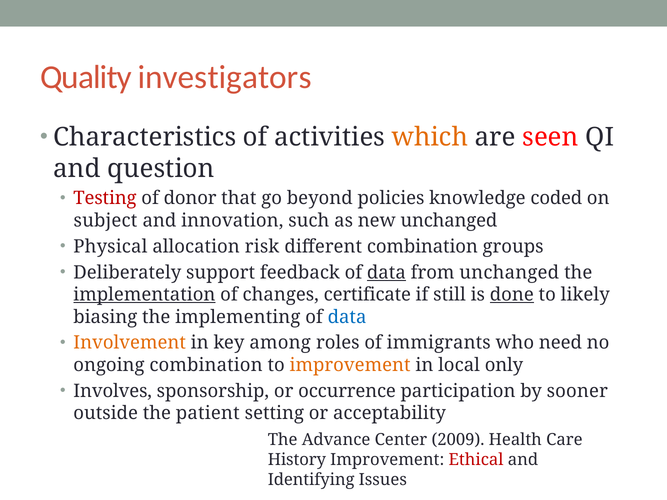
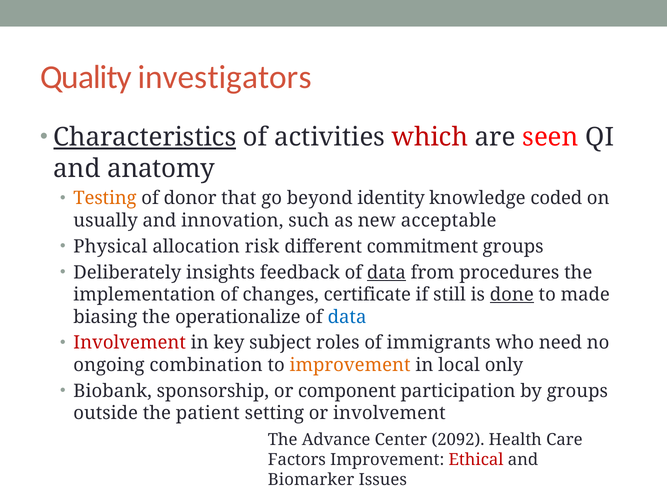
Characteristics underline: none -> present (145, 137)
which colour: orange -> red (430, 137)
question: question -> anatomy (161, 169)
Testing colour: red -> orange (105, 198)
policies: policies -> identity (391, 198)
subject: subject -> usually (106, 221)
new unchanged: unchanged -> acceptable (449, 221)
different combination: combination -> commitment (422, 247)
support: support -> insights (221, 273)
from unchanged: unchanged -> procedures (509, 273)
implementation underline: present -> none (144, 295)
likely: likely -> made (585, 295)
implementing: implementing -> operationalize (238, 317)
Involvement colour: orange -> red (130, 343)
among: among -> subject (280, 343)
Involves: Involves -> Biobank (113, 391)
occurrence: occurrence -> component (347, 391)
by sooner: sooner -> groups (577, 391)
or acceptability: acceptability -> involvement (389, 413)
2009: 2009 -> 2092 (458, 440)
History: History -> Factors (297, 460)
Identifying: Identifying -> Biomarker (311, 480)
